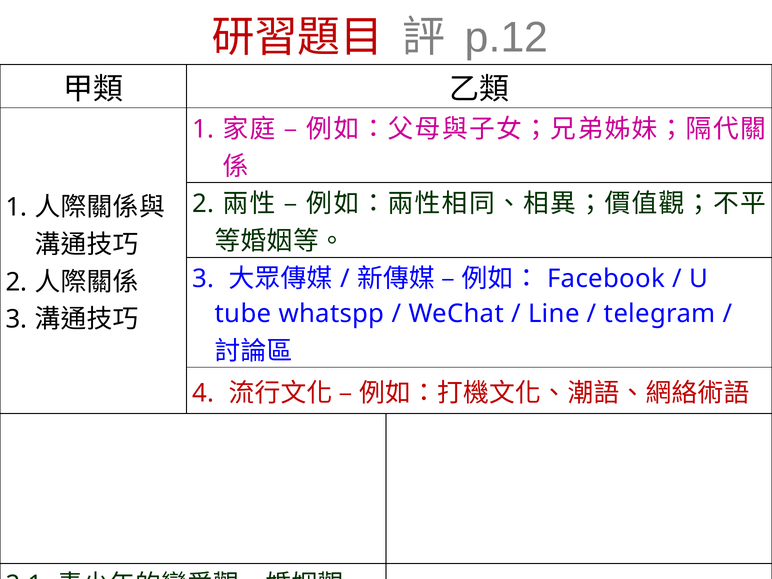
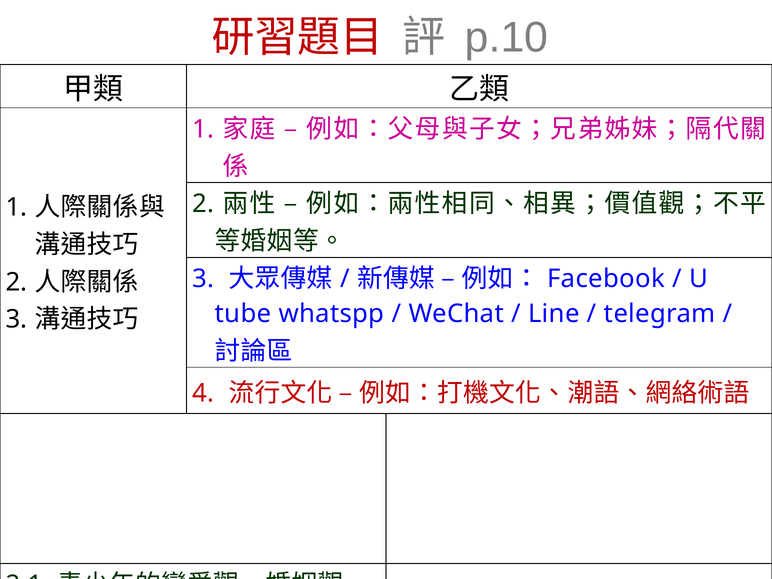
p.12: p.12 -> p.10 (507, 38)
